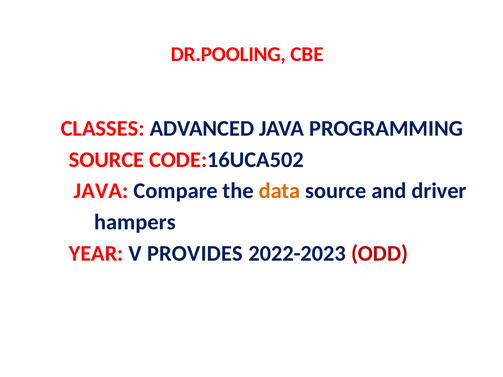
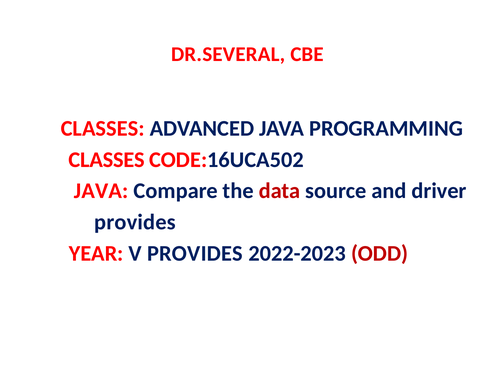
DR.POOLING: DR.POOLING -> DR.SEVERAL (228, 54)
SOURCE: SOURCE -> CLASSES (107, 160)
data colour: orange -> red (280, 191)
hampers: hampers -> provides (135, 222)
